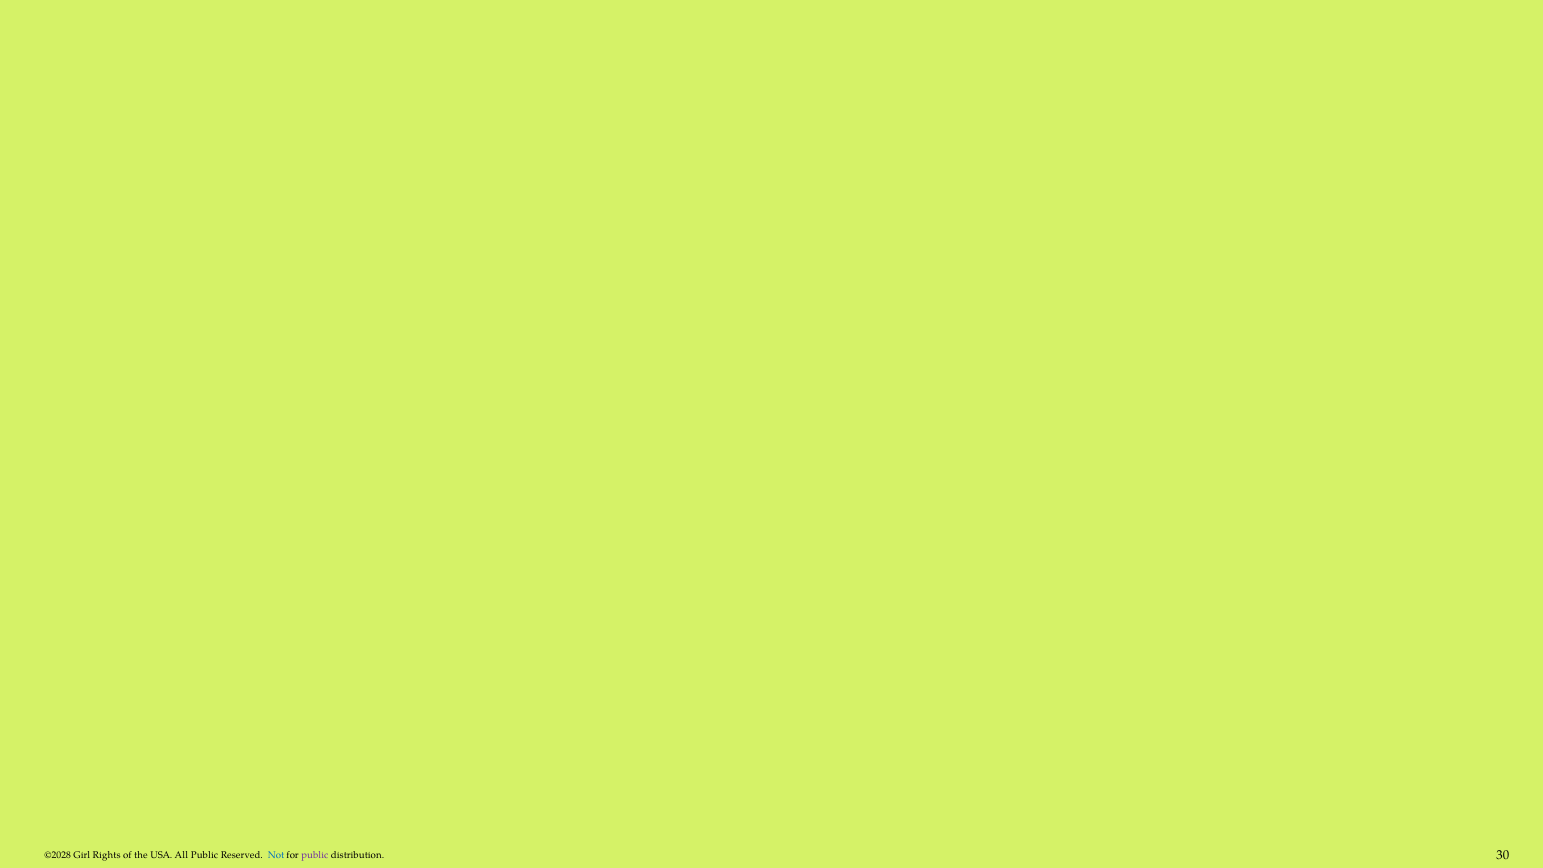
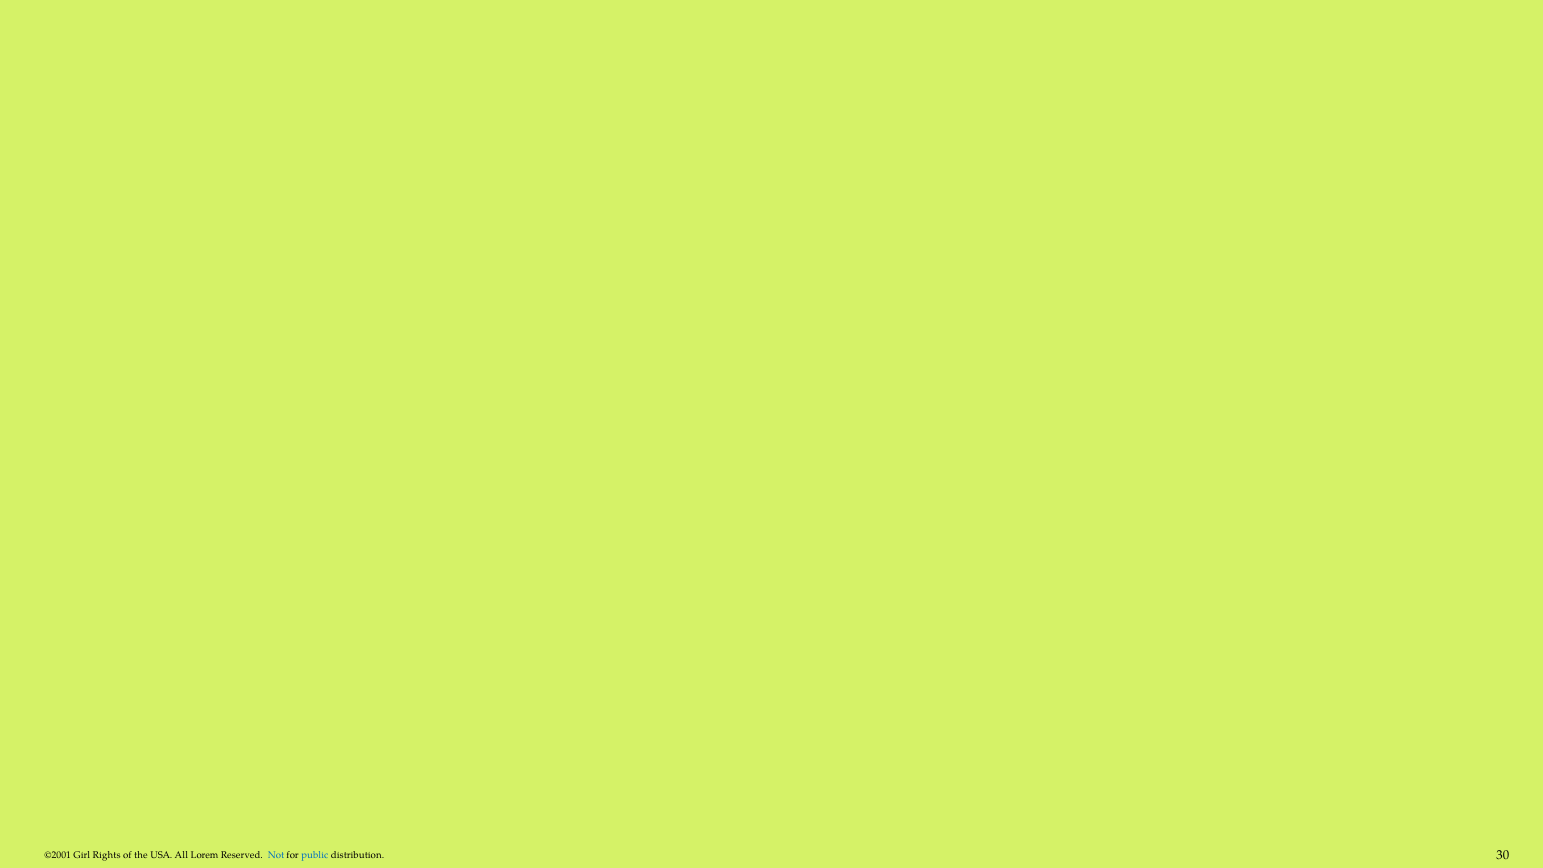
©2028: ©2028 -> ©2001 (58, 855)
All Public: Public -> Lorem (205, 855)
public colour: purple -> blue (315, 855)
